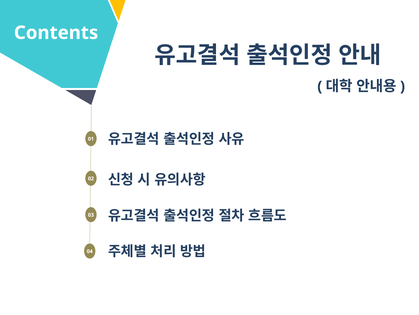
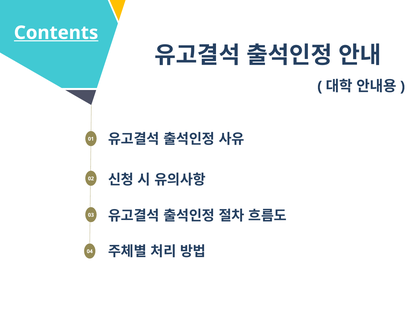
Contents underline: none -> present (56, 33)
